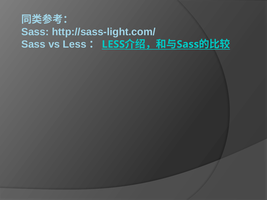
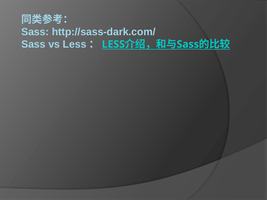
http://sass-light.com/: http://sass-light.com/ -> http://sass-dark.com/ (104, 32)
